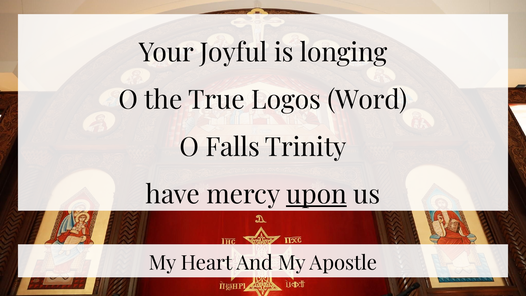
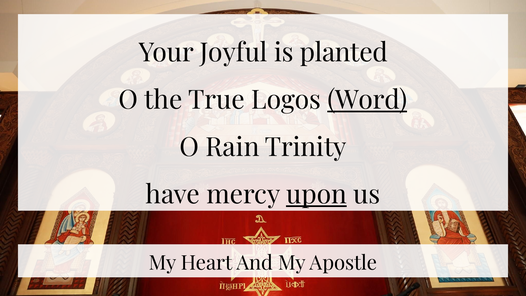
longing: longing -> planted (344, 53)
Word underline: none -> present (367, 100)
Falls: Falls -> Rain (232, 147)
